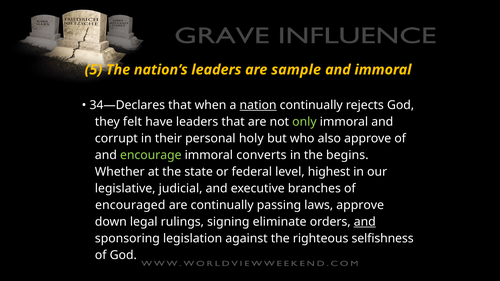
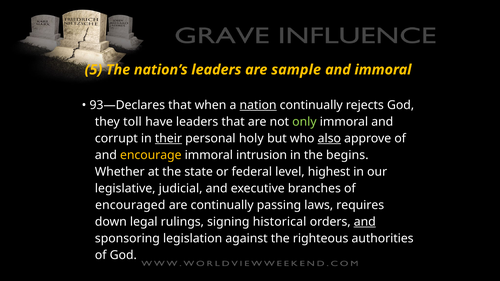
34—Declares: 34—Declares -> 93—Declares (127, 105)
felt: felt -> toll (132, 122)
their underline: none -> present (168, 139)
also underline: none -> present (329, 139)
encourage colour: light green -> yellow (151, 155)
converts: converts -> intrusion (262, 155)
laws approve: approve -> requires (360, 205)
eliminate: eliminate -> historical (280, 222)
selfishness: selfishness -> authorities (383, 239)
